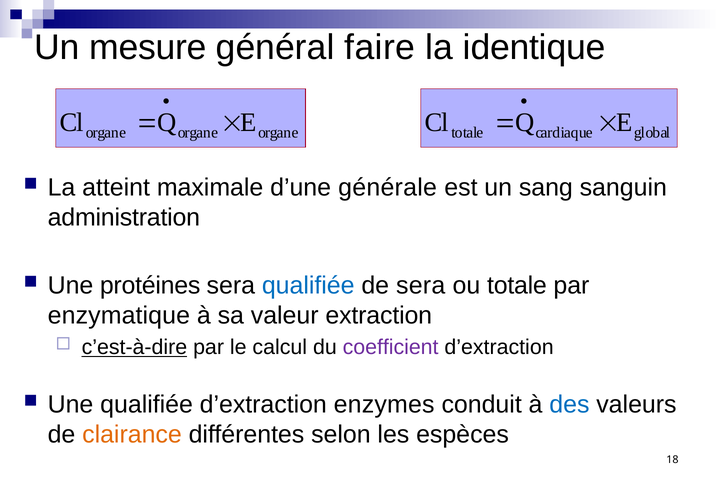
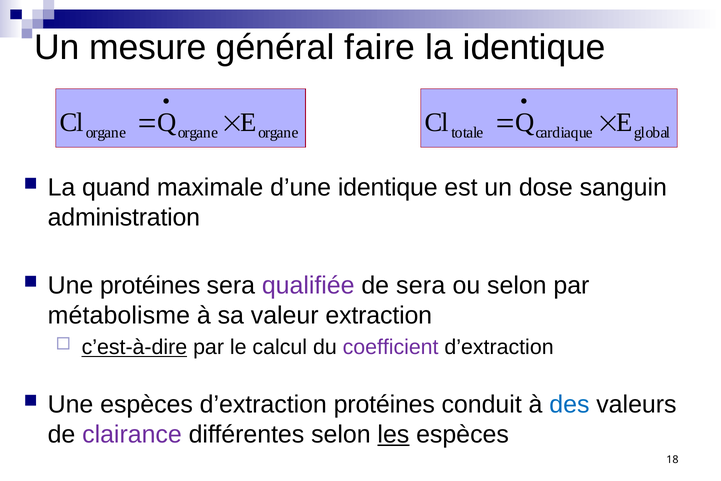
atteint: atteint -> quand (116, 187)
d’une générale: générale -> identique (388, 187)
sang: sang -> dose (546, 187)
qualifiée colour: blue -> purple (308, 285)
ou totale: totale -> selon (517, 285)
enzymatique: enzymatique -> métabolisme (119, 315)
Une qualifiée: qualifiée -> espèces (147, 404)
d’extraction enzymes: enzymes -> protéines (384, 404)
clairance colour: orange -> purple (132, 434)
les underline: none -> present (393, 434)
